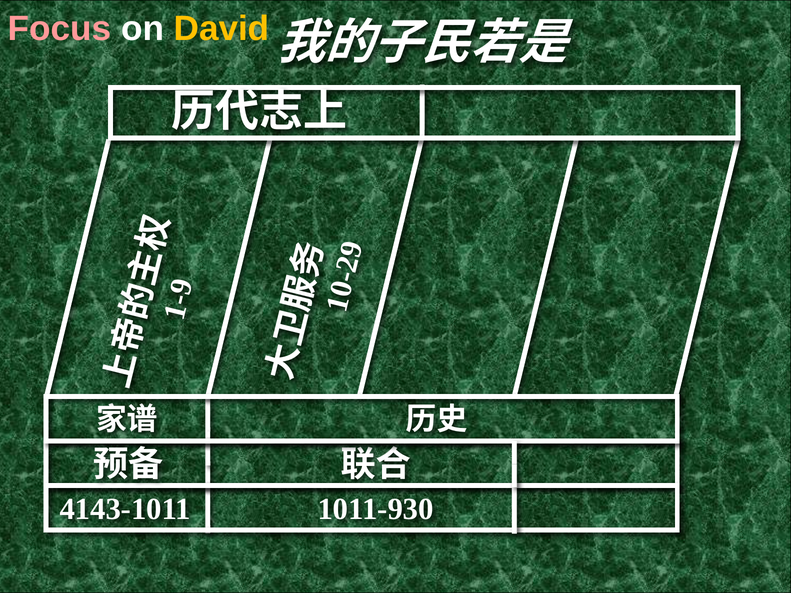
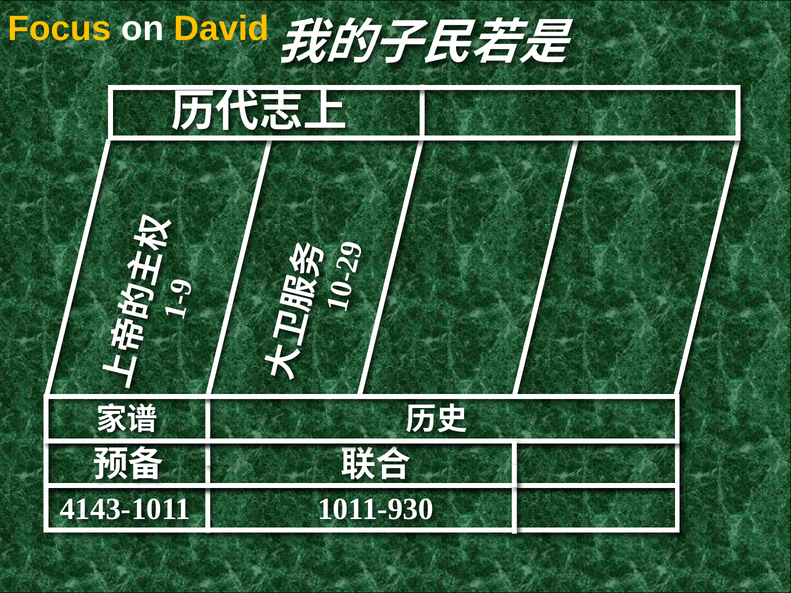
Focus colour: pink -> yellow (60, 29)
